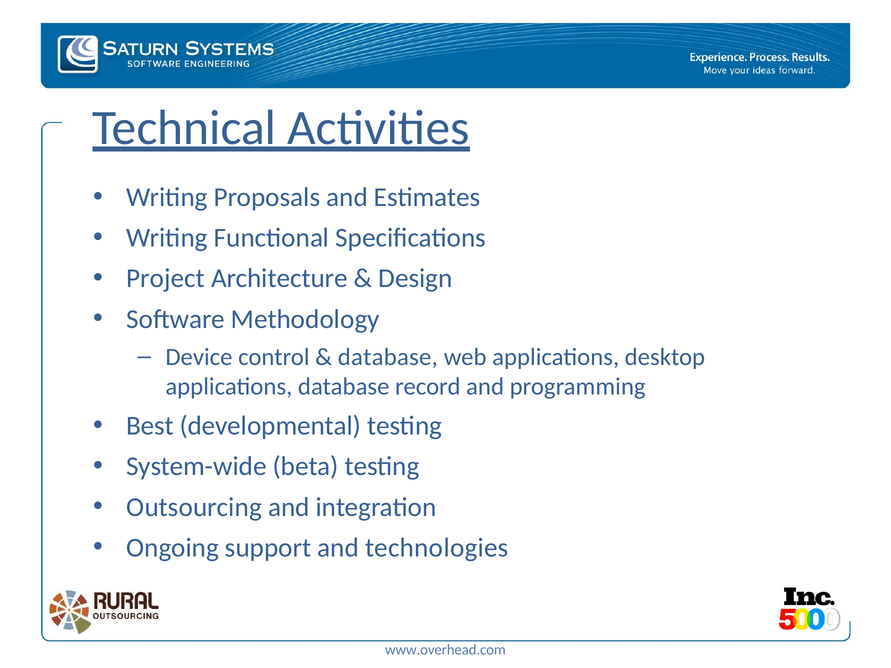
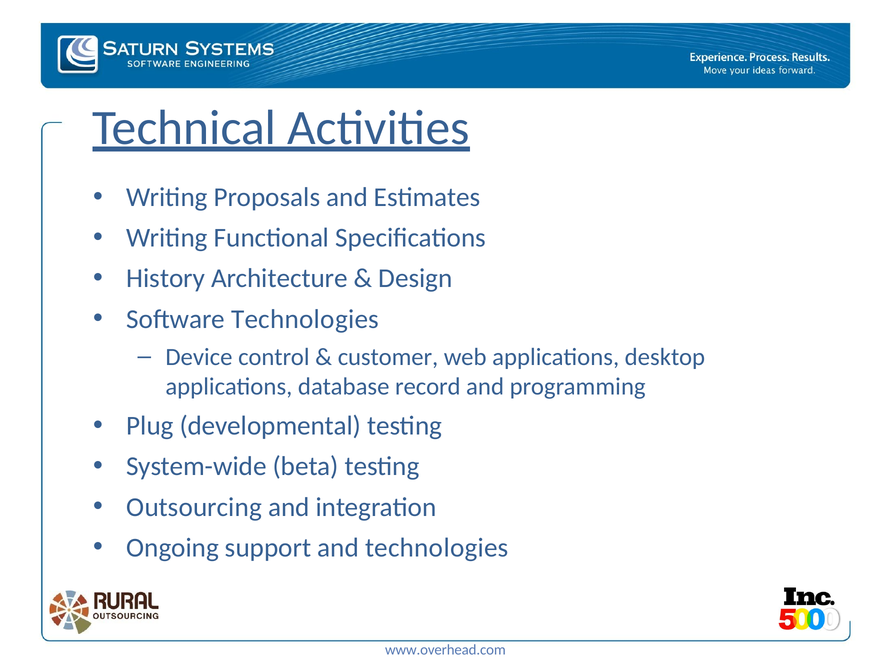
Project: Project -> History (166, 279)
Software Methodology: Methodology -> Technologies (305, 319)
database: database -> customer (388, 357)
Best: Best -> Plug (150, 426)
